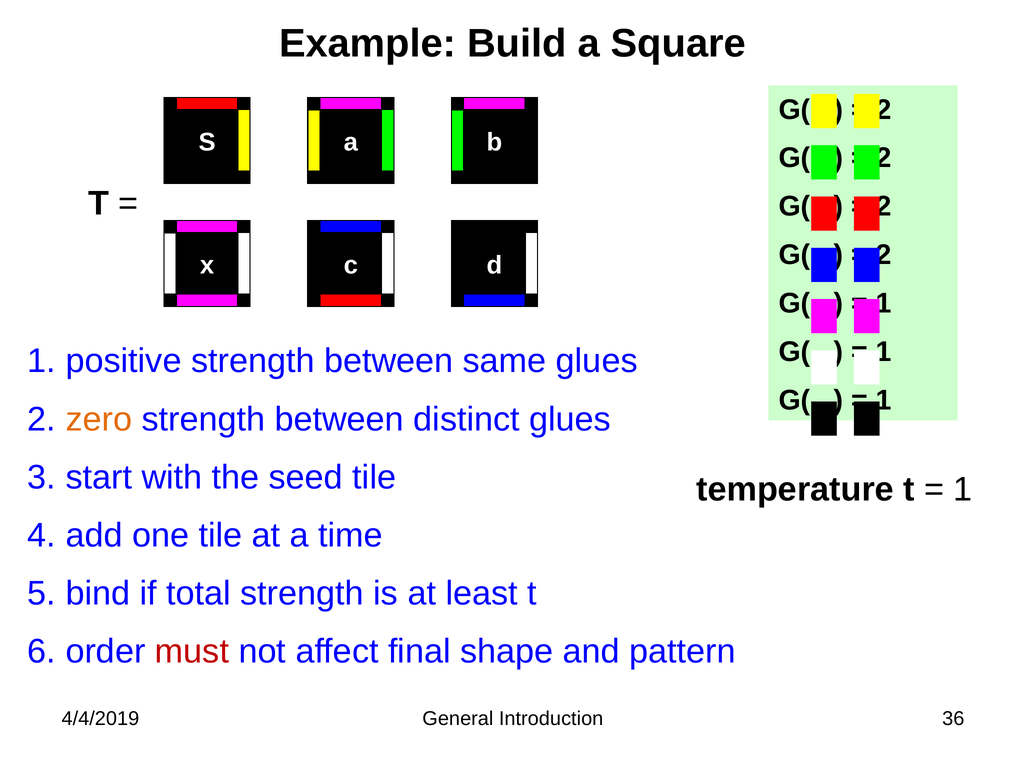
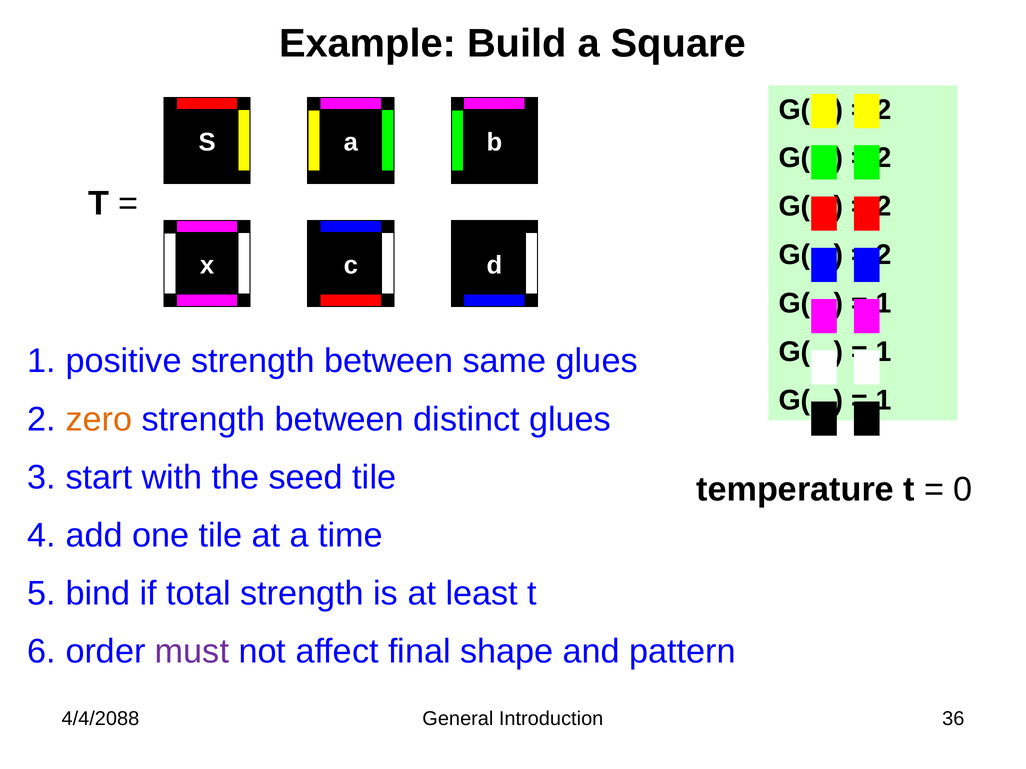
1: 1 -> 0 (963, 490)
must colour: red -> purple (192, 652)
4/4/2019: 4/4/2019 -> 4/4/2088 (100, 719)
